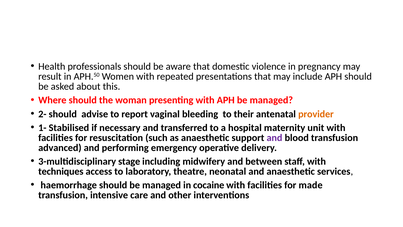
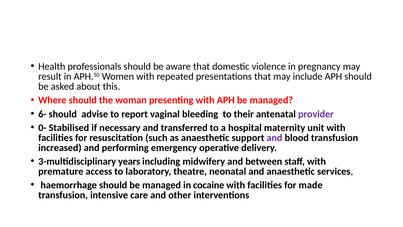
2-: 2- -> 6- (42, 114)
provider colour: orange -> purple (316, 114)
1-: 1- -> 0- (42, 128)
advanced: advanced -> increased (60, 148)
stage: stage -> years (129, 161)
techniques: techniques -> premature (61, 171)
